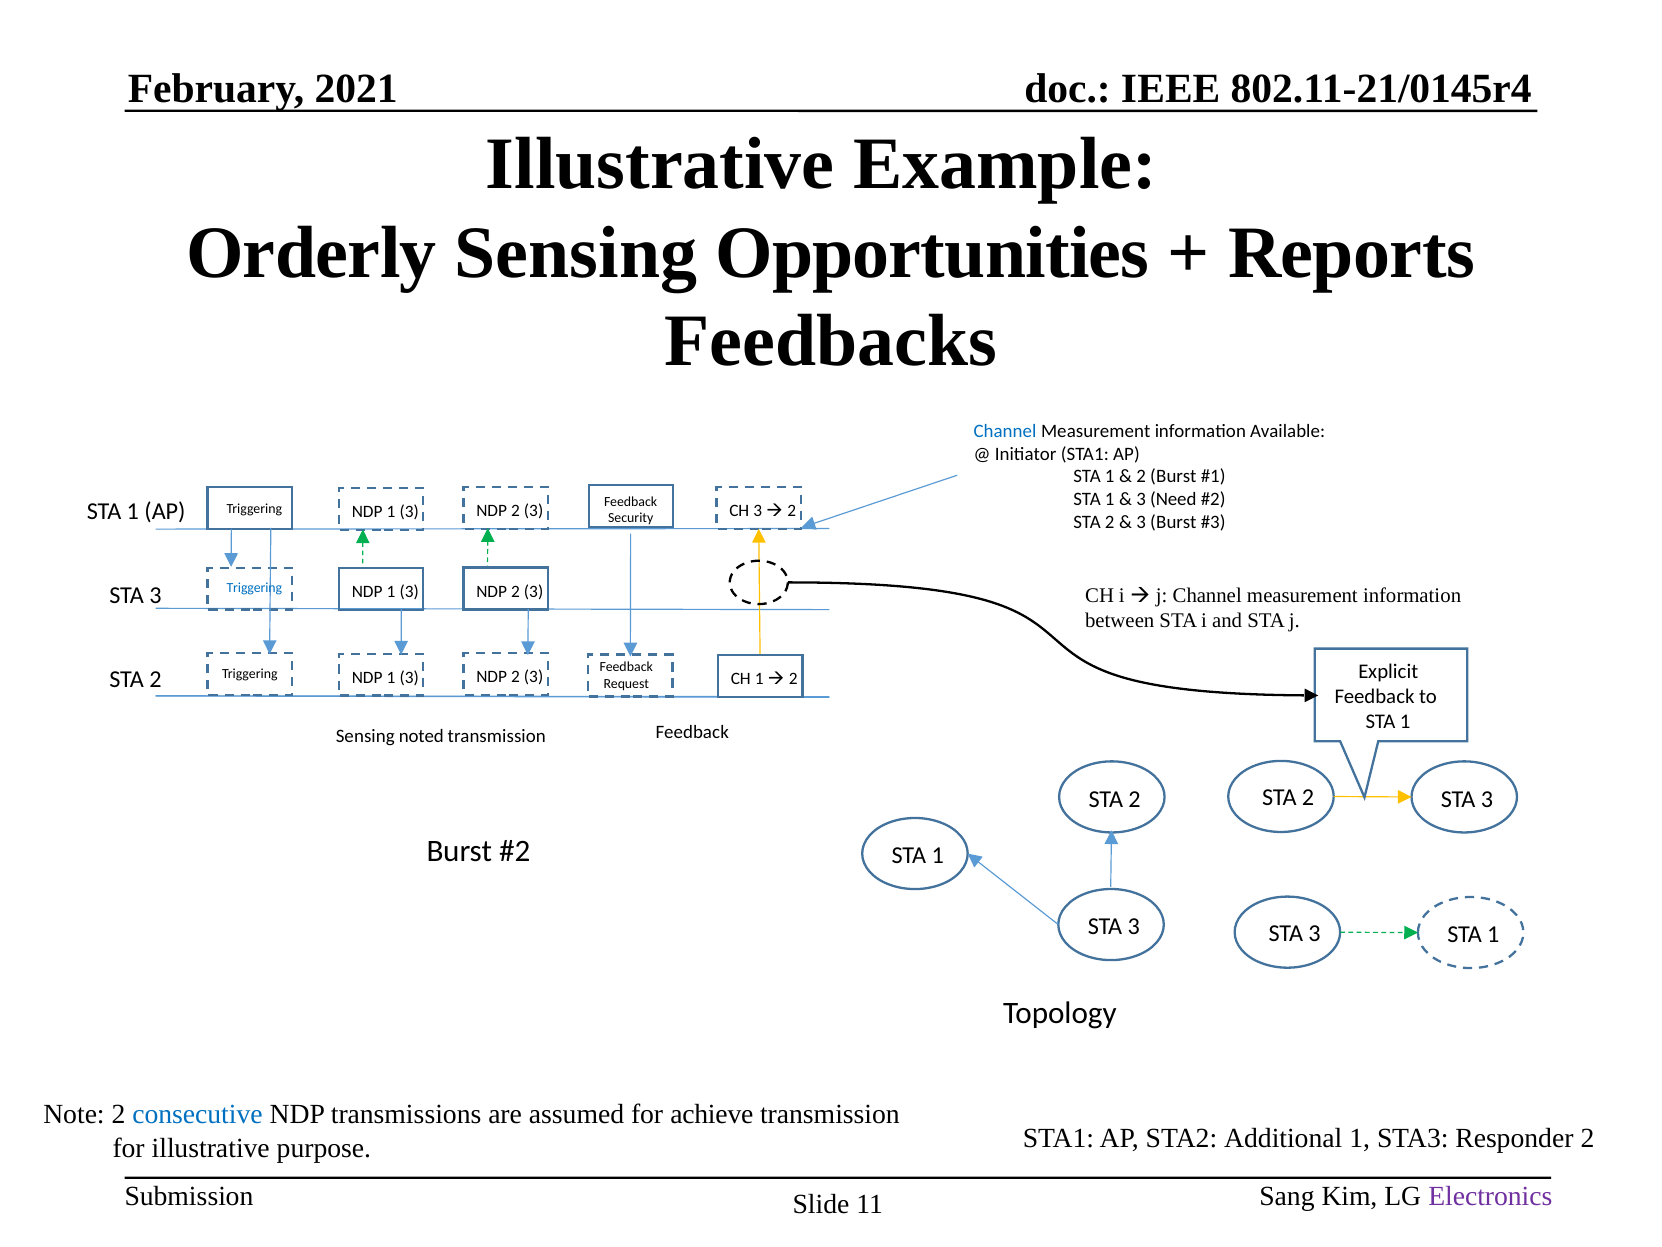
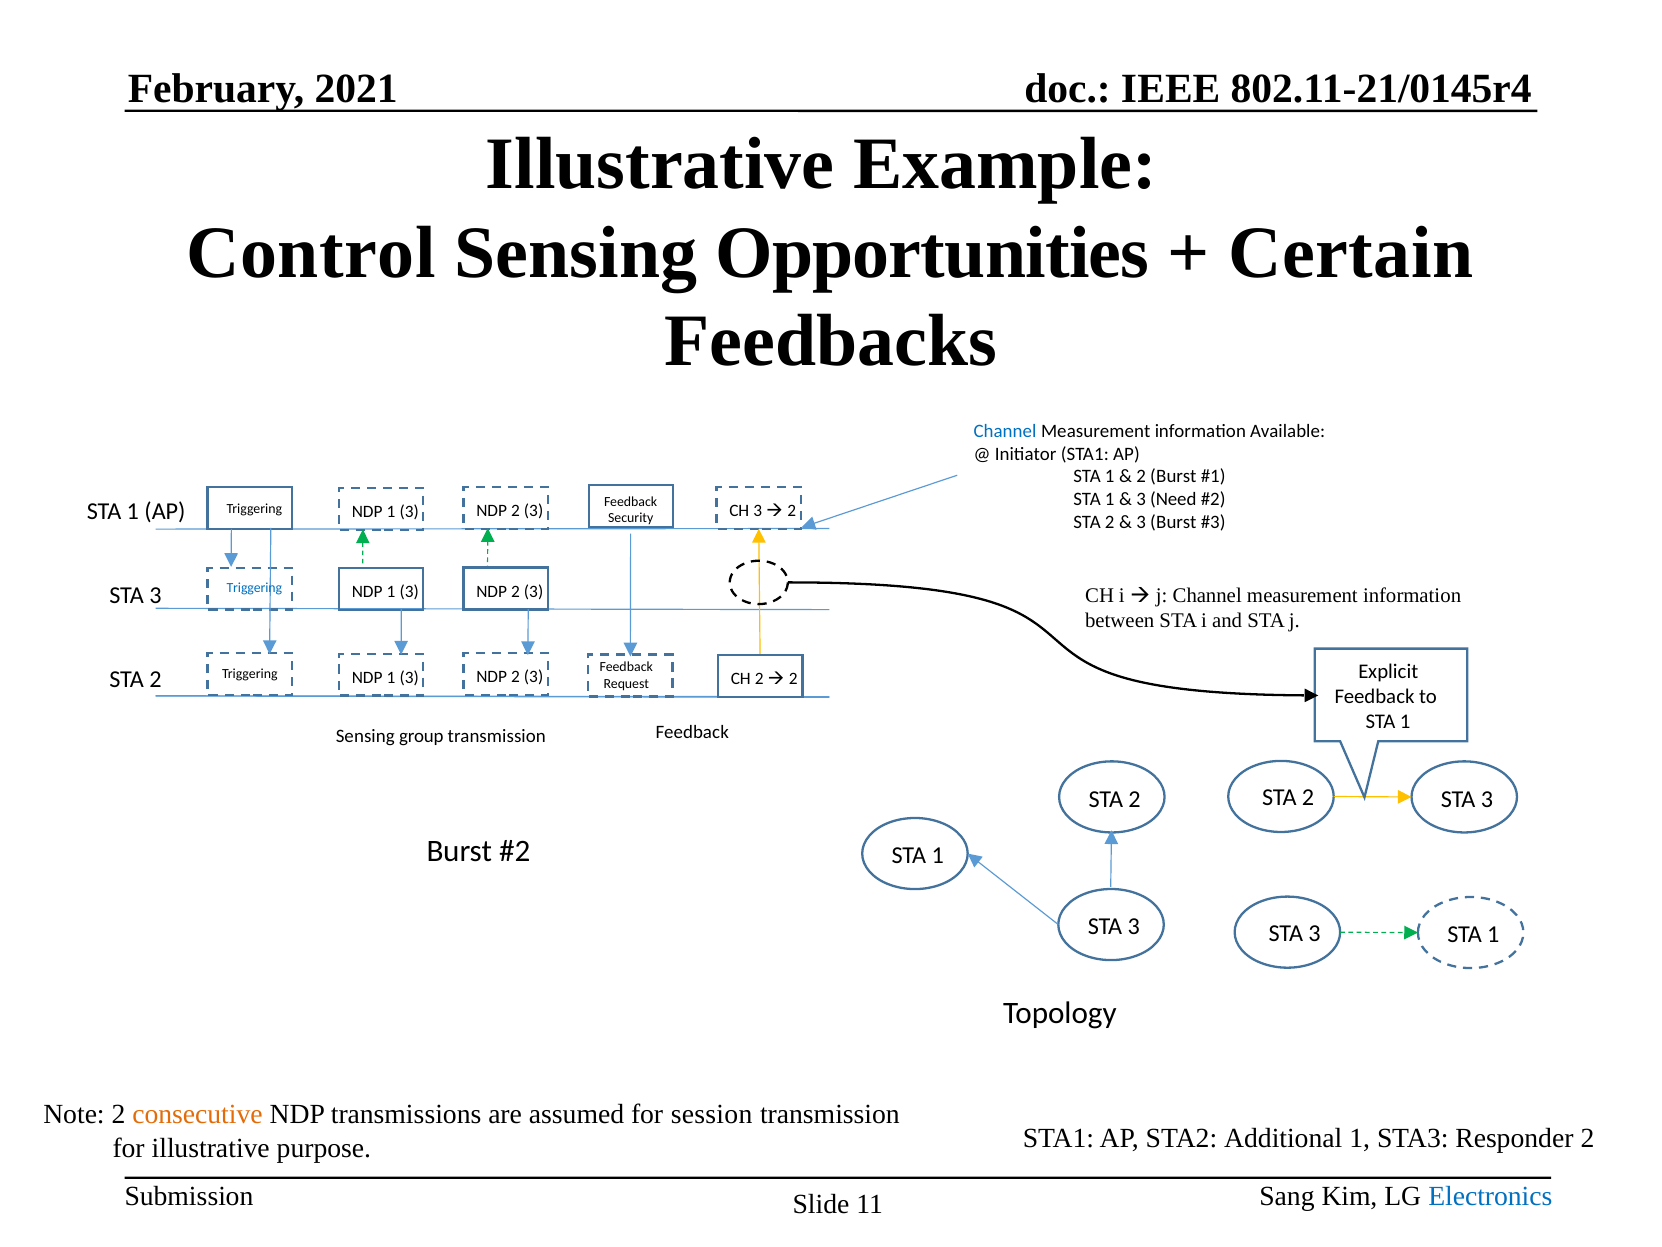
Orderly: Orderly -> Control (311, 253)
Reports: Reports -> Certain (1351, 253)
CH 1: 1 -> 2 (759, 679)
noted: noted -> group (421, 736)
consecutive colour: blue -> orange (197, 1114)
achieve: achieve -> session (712, 1114)
Electronics colour: purple -> blue (1490, 1195)
